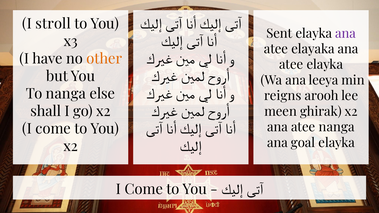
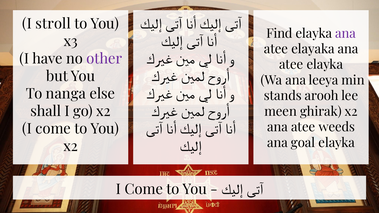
Sent: Sent -> Find (279, 33)
other colour: orange -> purple (104, 59)
reigns: reigns -> stands (283, 96)
atee nanga: nanga -> weeds (337, 127)
